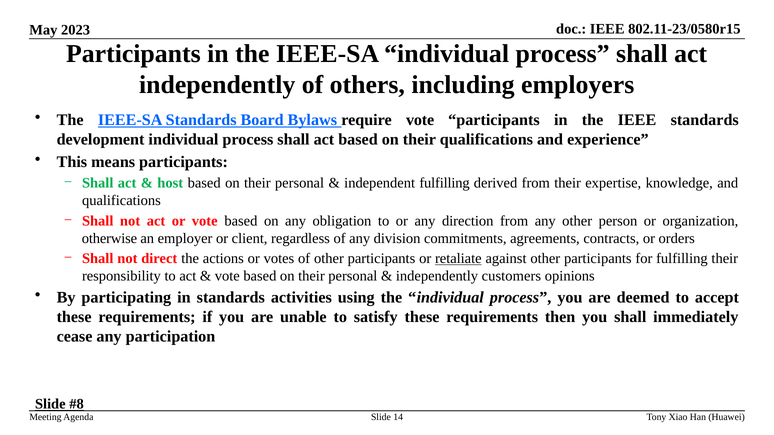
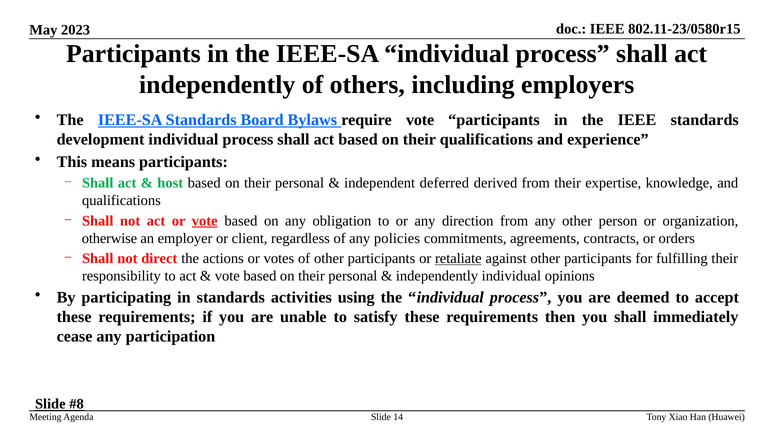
independent fulfilling: fulfilling -> deferred (444, 183)
vote underline: none -> present (205, 221)
division: division -> policies (397, 238)
independently customers: customers -> individual (511, 276)
